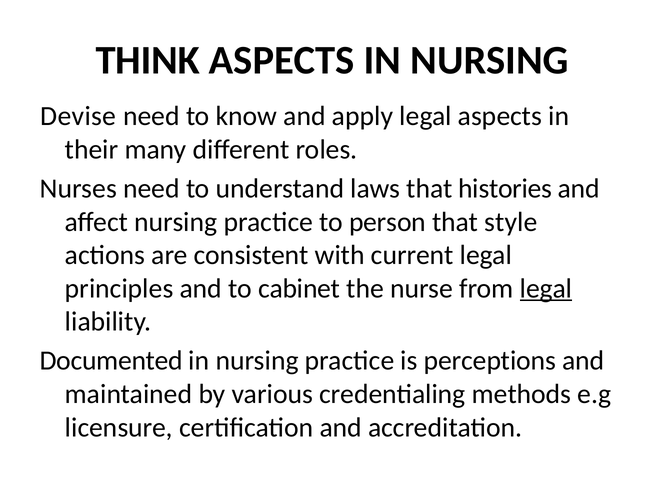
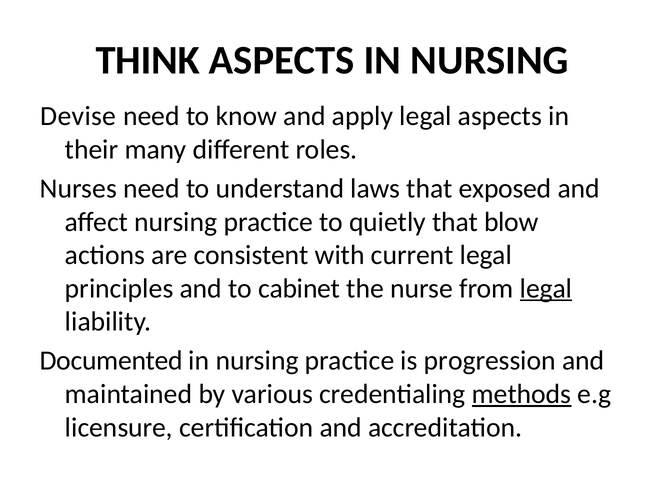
histories: histories -> exposed (505, 188)
person: person -> quietly (387, 222)
style: style -> blow (511, 222)
perceptions: perceptions -> progression (490, 361)
methods underline: none -> present (522, 394)
